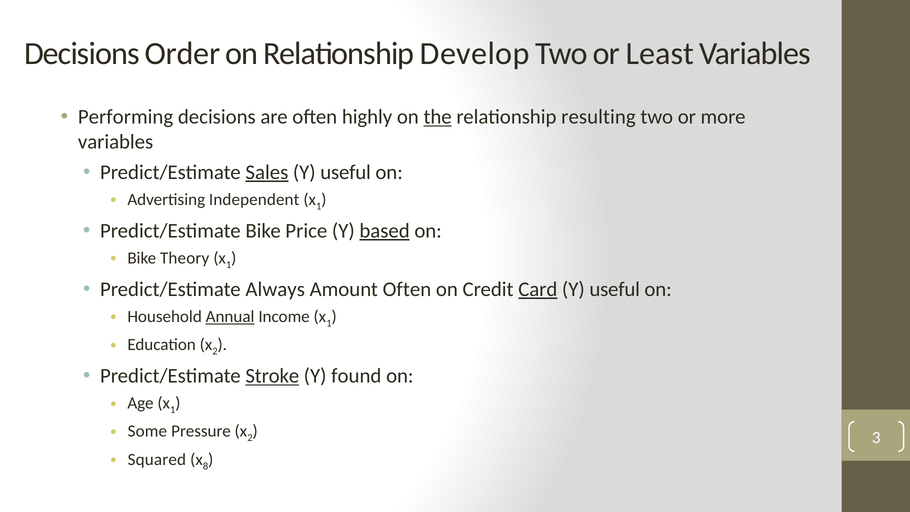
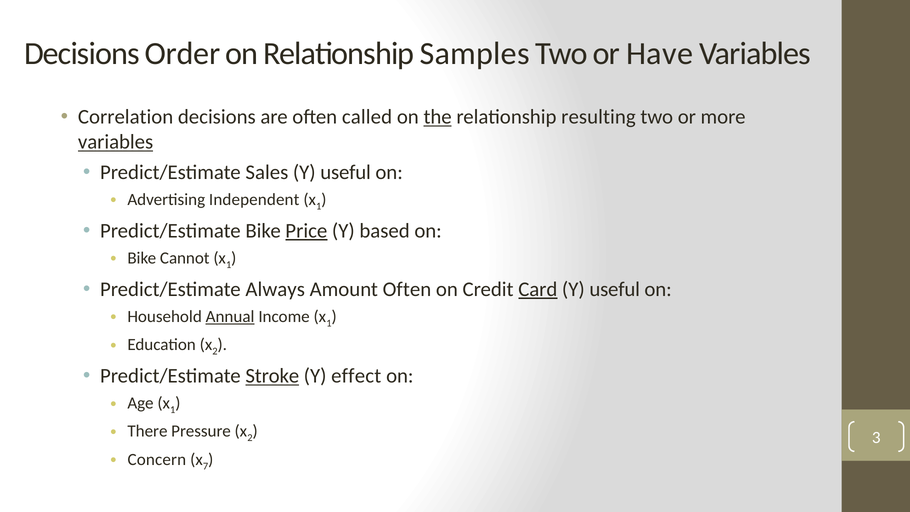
Develop: Develop -> Samples (475, 54)
Least: Least -> Have (660, 54)
Performing: Performing -> Correlation (126, 117)
highly: highly -> called (367, 117)
variables underline: none -> present (116, 142)
Sales underline: present -> none (267, 172)
Price underline: none -> present (306, 231)
based underline: present -> none (385, 231)
Theory: Theory -> Cannot (185, 258)
found: found -> effect (356, 376)
Some: Some -> There (147, 431)
Squared: Squared -> Concern (157, 459)
8: 8 -> 7 (206, 466)
